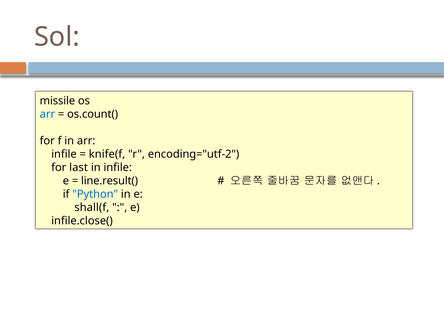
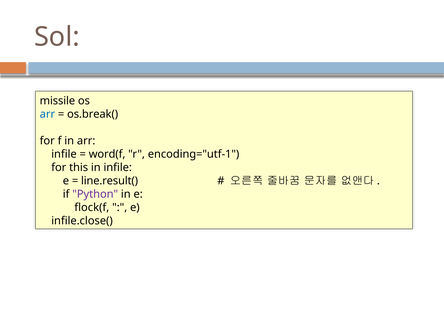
os.count(: os.count( -> os.break( (93, 114)
knife(f: knife(f -> word(f (107, 154)
encoding="utf-2: encoding="utf-2 -> encoding="utf-1 (194, 154)
last: last -> this (79, 167)
Python colour: blue -> purple (95, 194)
shall(f: shall(f -> flock(f (92, 207)
